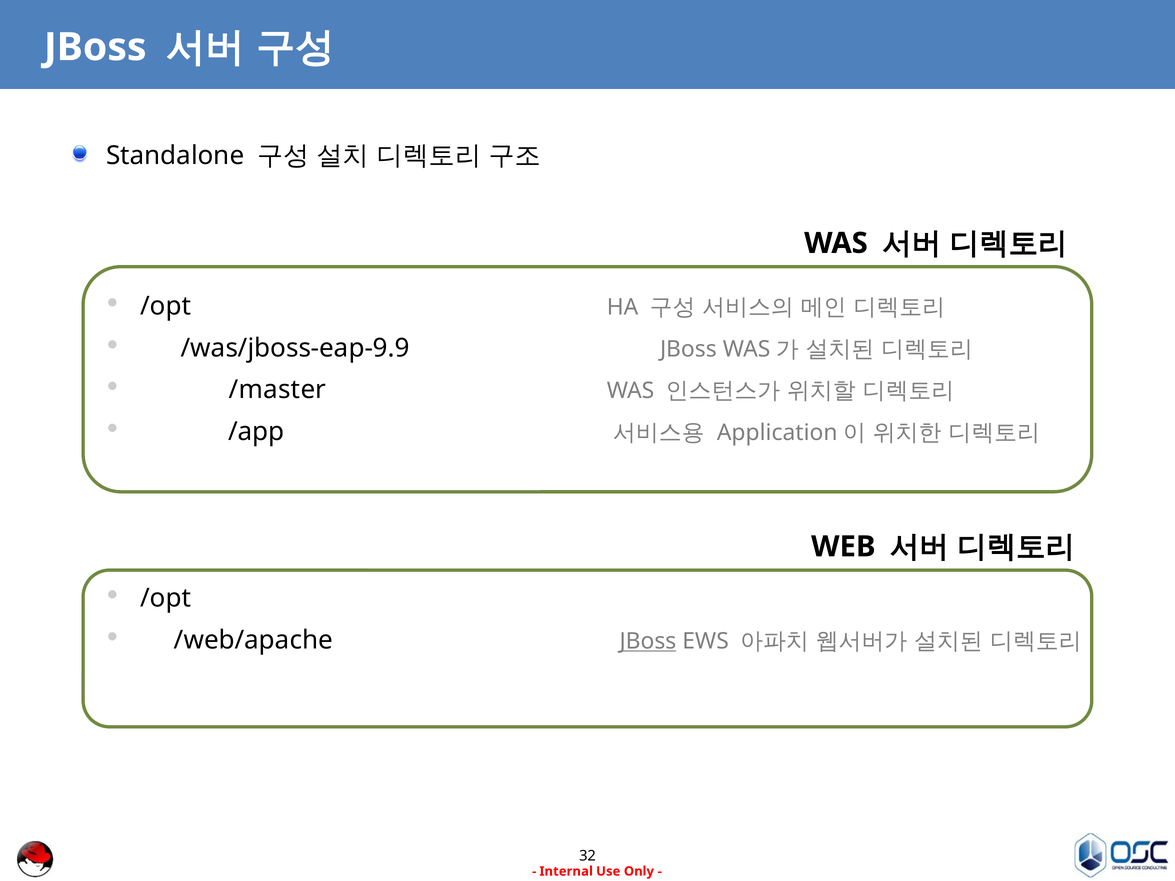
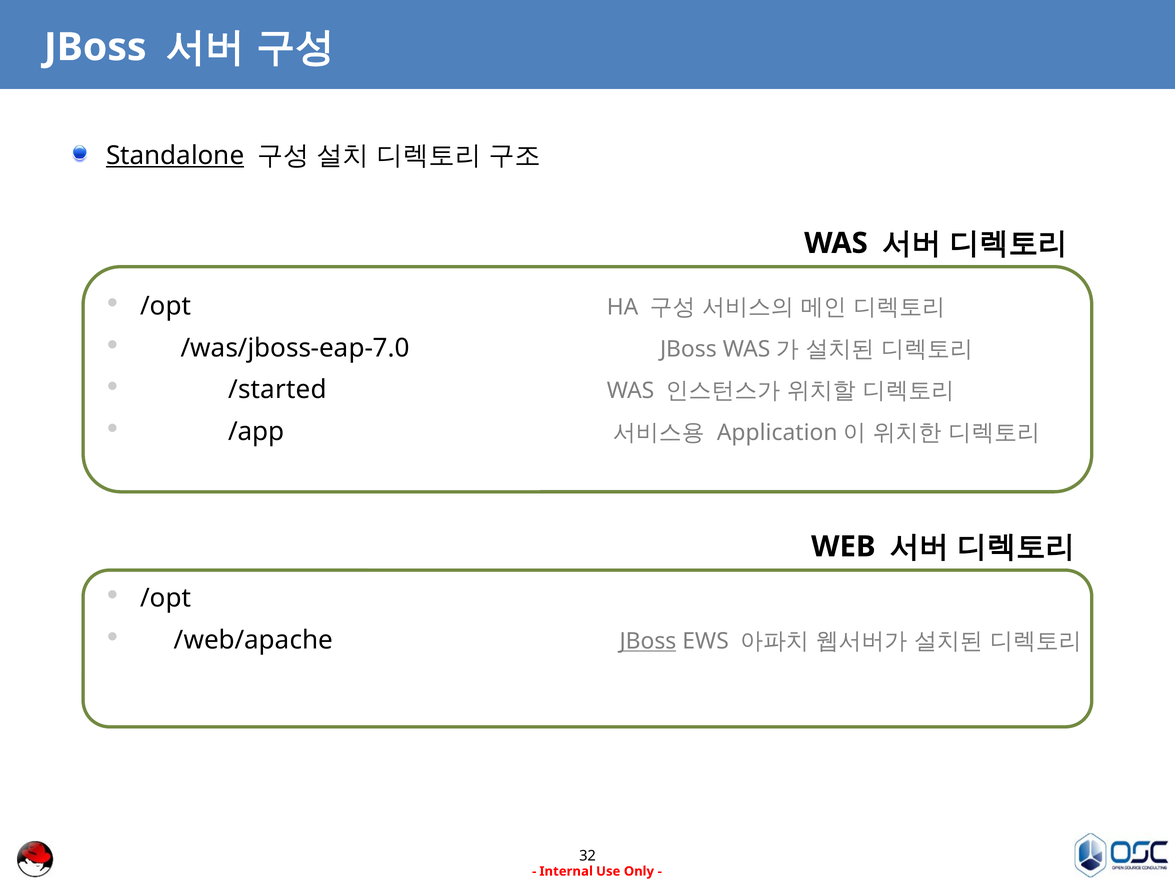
Standalone underline: none -> present (175, 156)
/was/jboss-eap-9.9: /was/jboss-eap-9.9 -> /was/jboss-eap-7.0 (295, 348)
/master: /master -> /started (277, 390)
